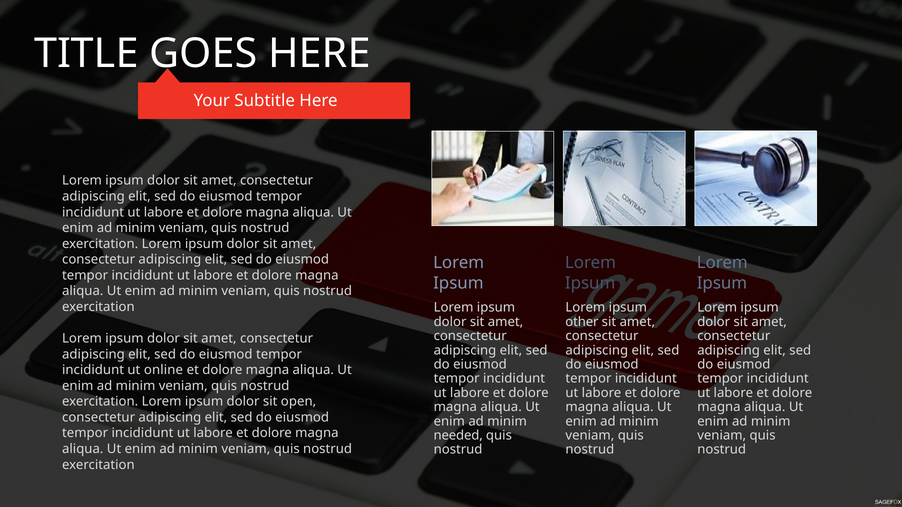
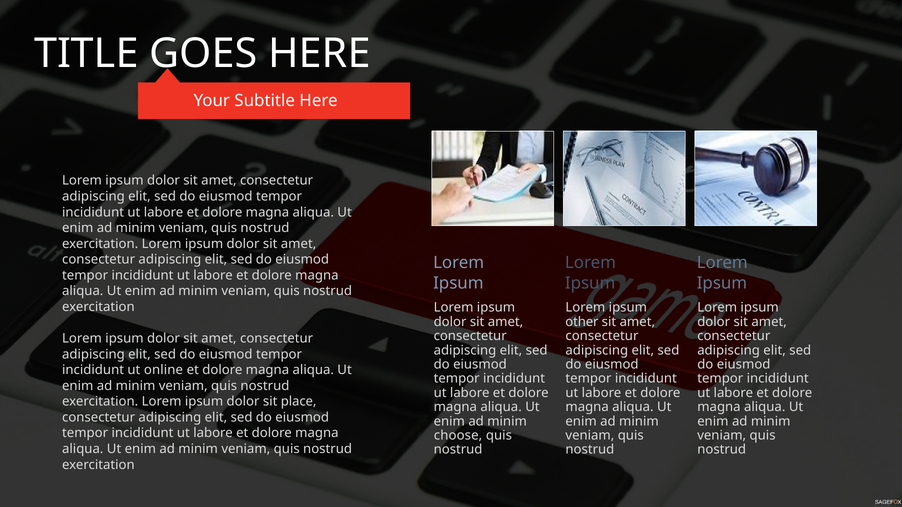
open: open -> place (299, 402)
needed: needed -> choose (458, 436)
